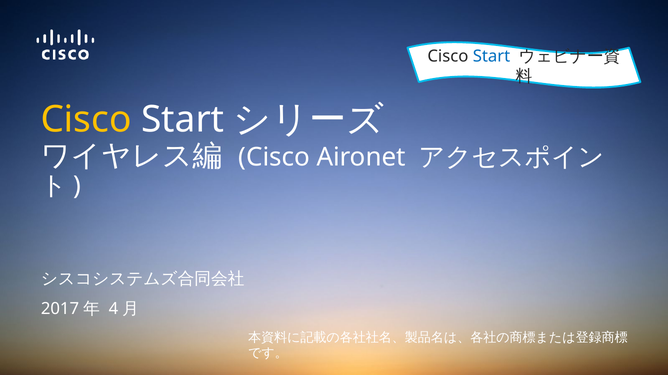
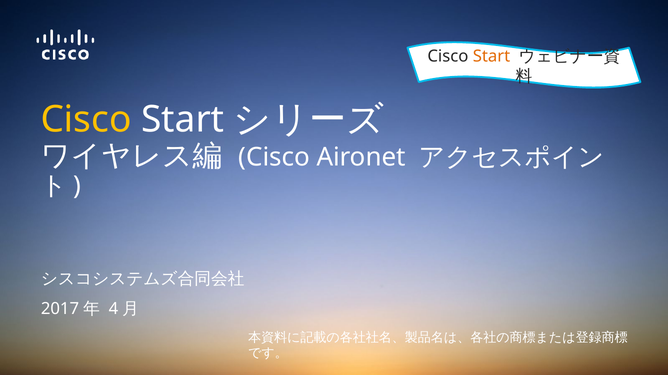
Start colour: blue -> orange (492, 56)
